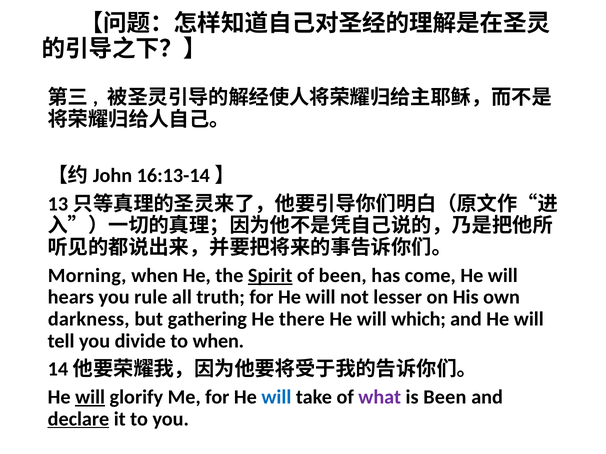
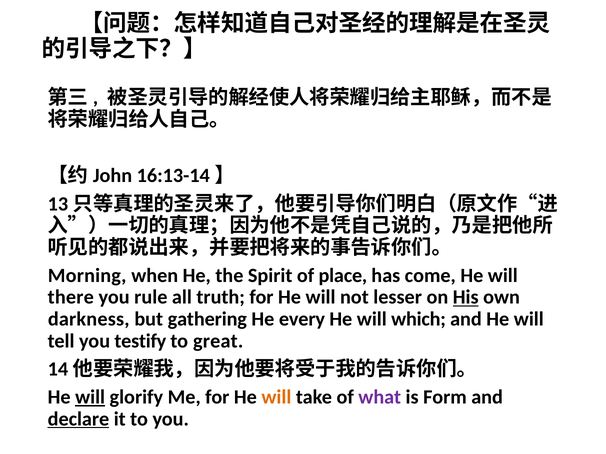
Spirit underline: present -> none (270, 276)
of been: been -> place (343, 276)
hears: hears -> there (71, 298)
His underline: none -> present (466, 298)
there: there -> every (302, 319)
divide: divide -> testify (140, 341)
to when: when -> great (218, 341)
will colour: blue -> orange (276, 398)
is Been: Been -> Form (445, 398)
